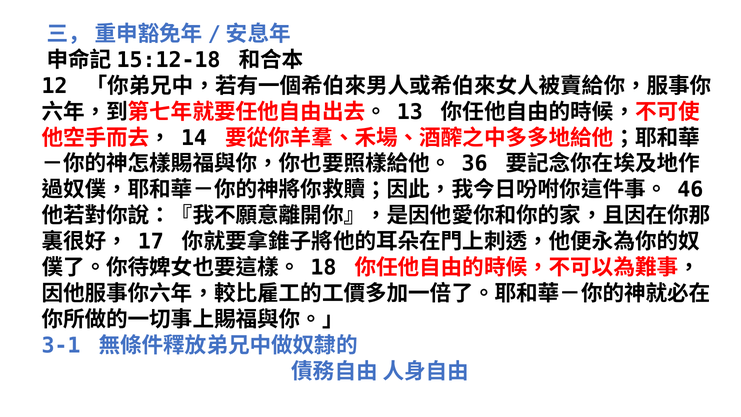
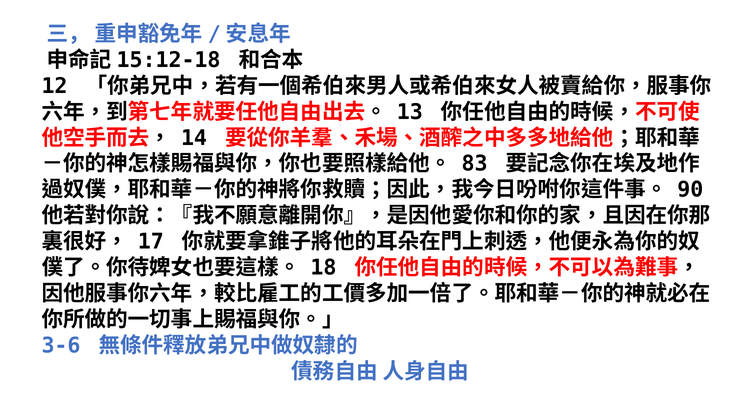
36: 36 -> 83 (475, 164)
46: 46 -> 90 (690, 190)
3-1: 3-1 -> 3-6 (61, 345)
